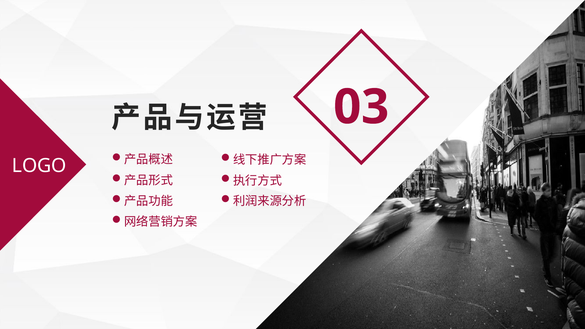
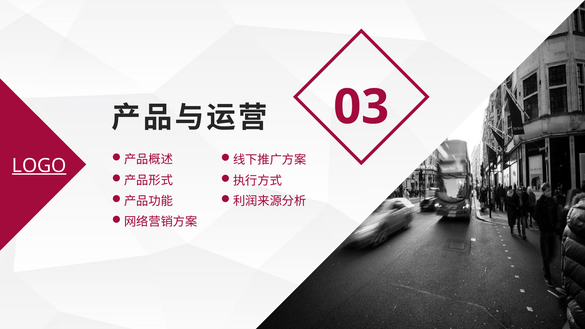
LOGO underline: none -> present (39, 166)
